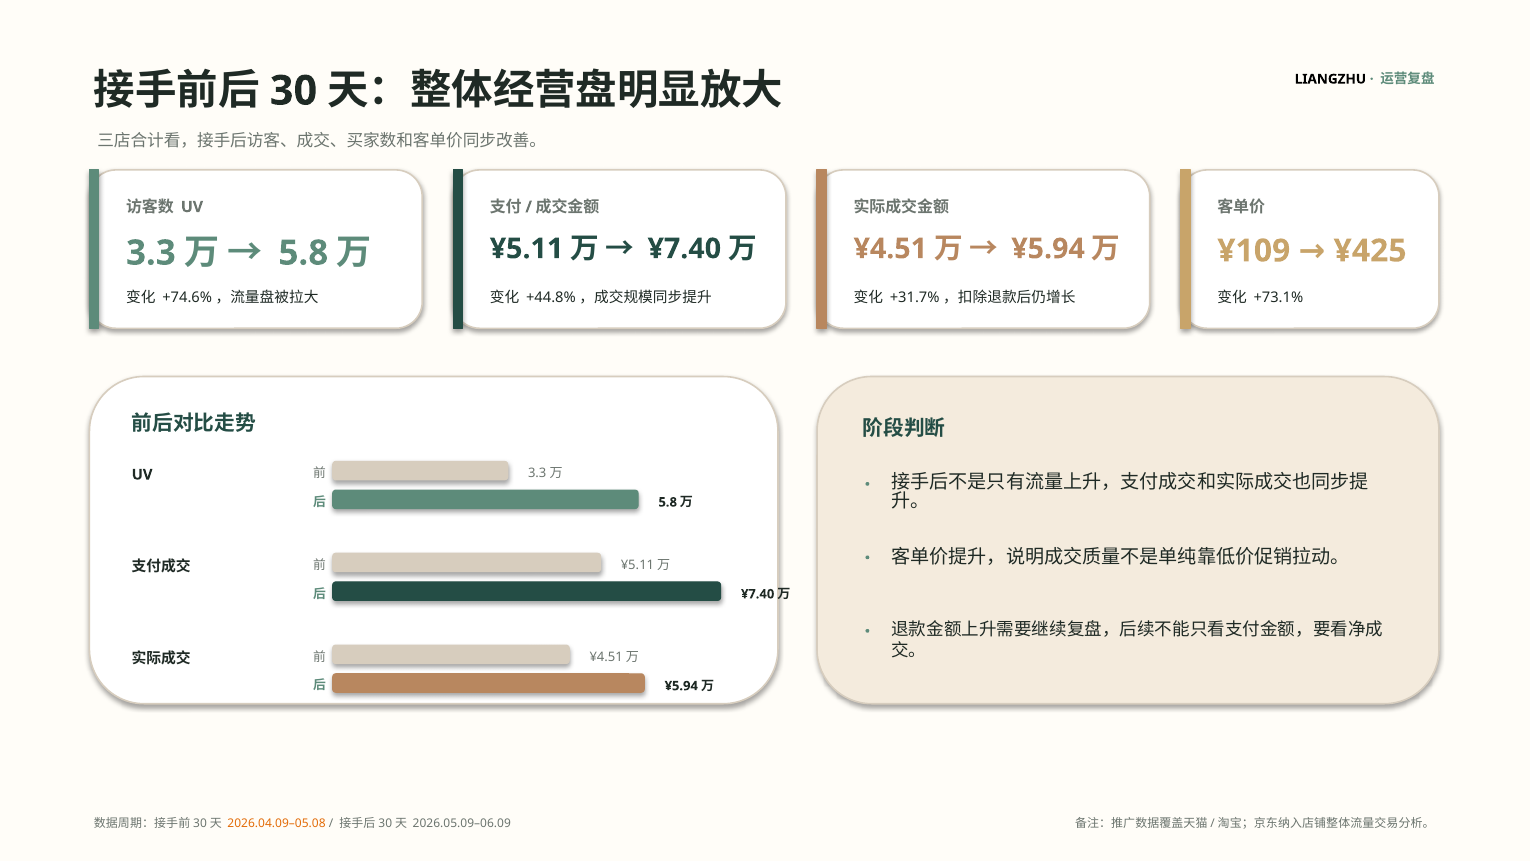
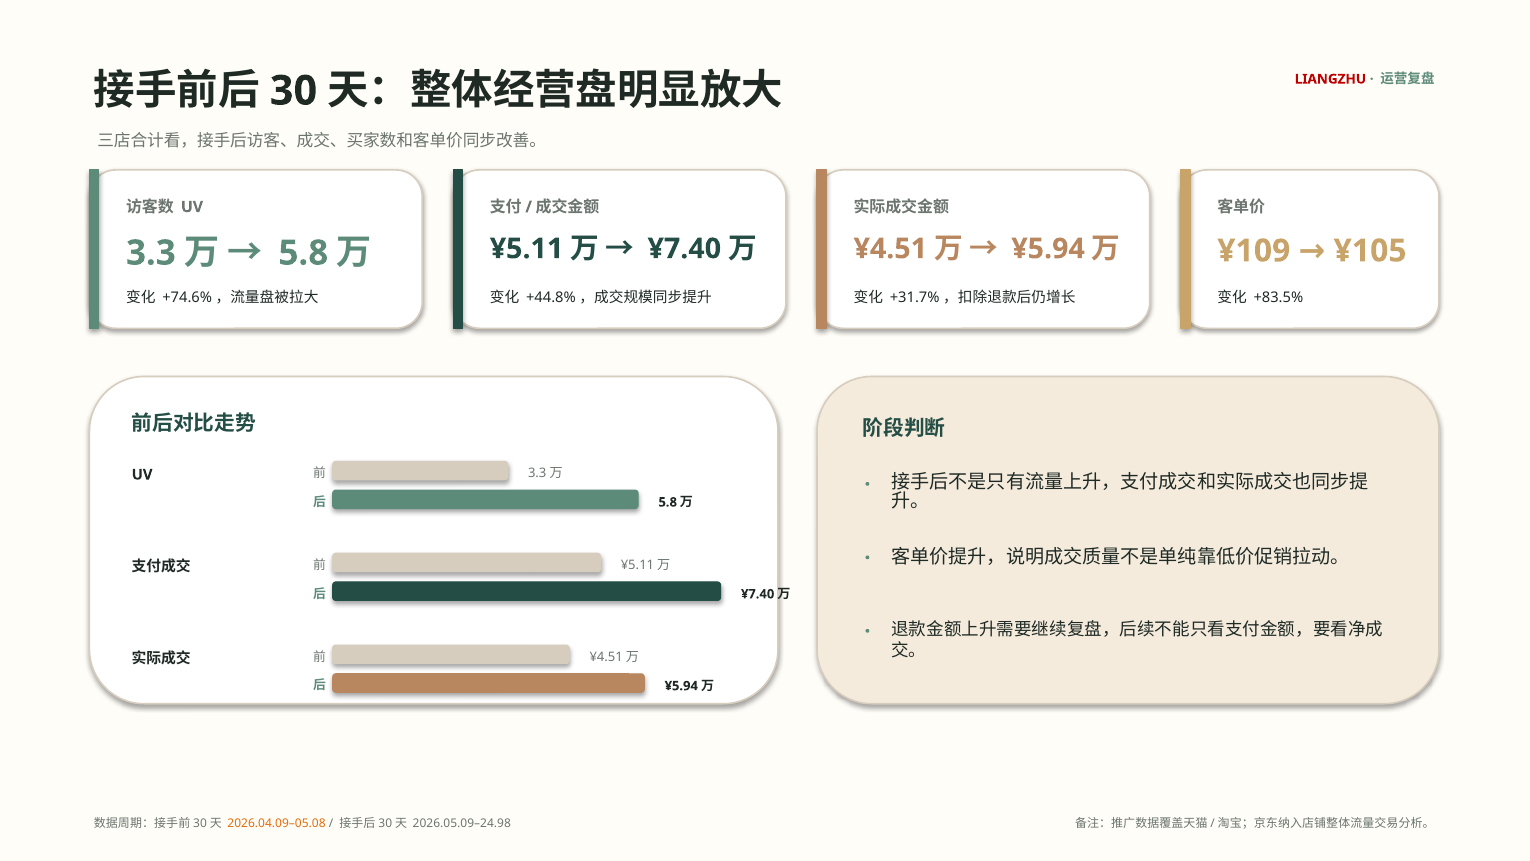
LIANGZHU colour: black -> red (1330, 79)
¥425: ¥425 -> ¥105 (1370, 251)
+73.1%: +73.1% -> +83.5% (1278, 298)
2026.05.09–06.09: 2026.05.09–06.09 -> 2026.05.09–24.98 (462, 823)
